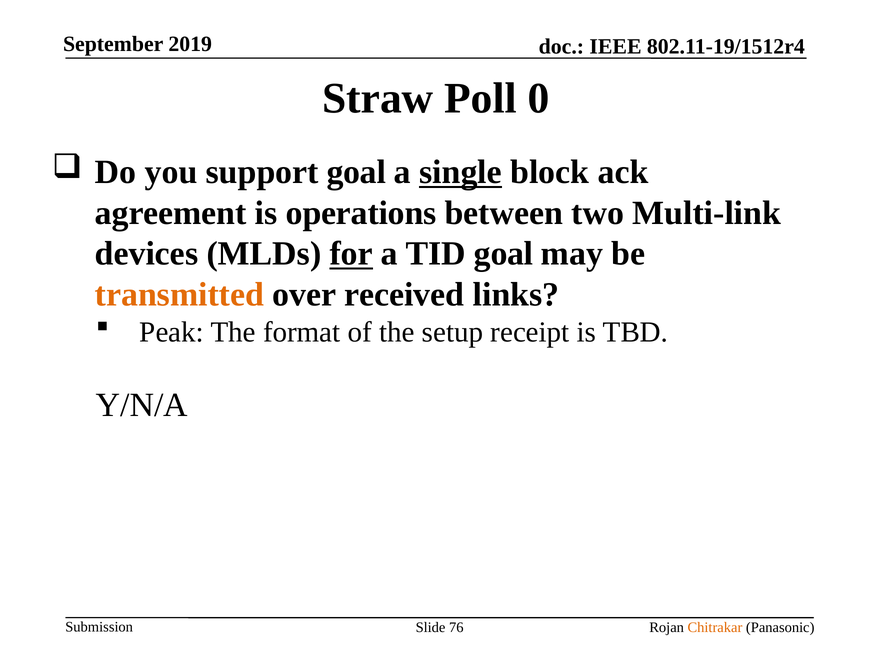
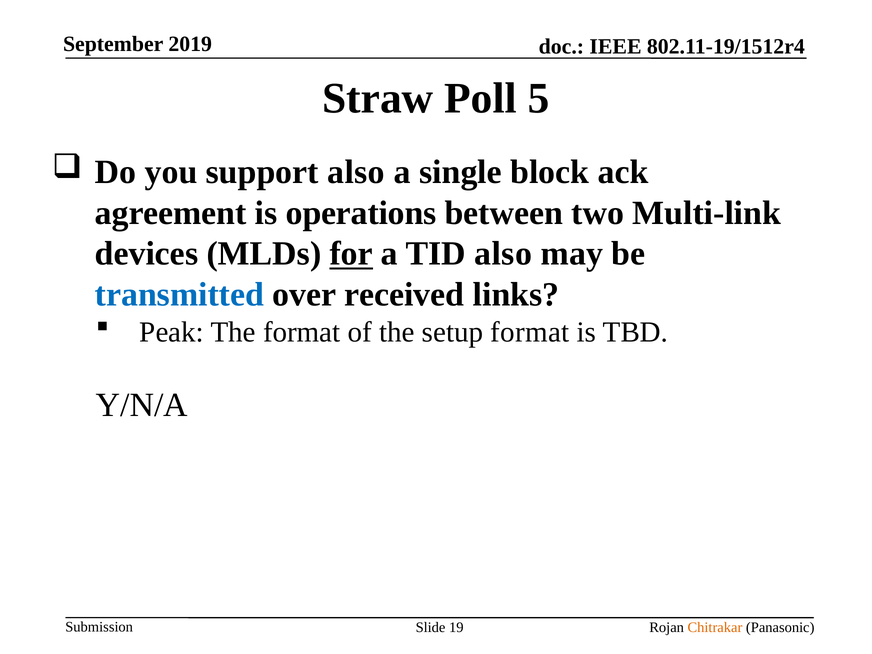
0: 0 -> 5 (539, 98)
support goal: goal -> also (356, 172)
single underline: present -> none (460, 172)
TID goal: goal -> also (503, 254)
transmitted colour: orange -> blue (179, 294)
setup receipt: receipt -> format (530, 332)
76: 76 -> 19 (456, 627)
